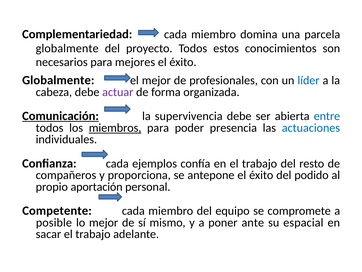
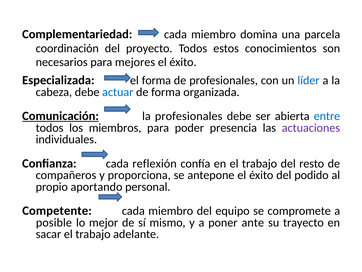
globalmente: globalmente -> coordinación (67, 48)
Globalmente: Globalmente -> Especializada (58, 80)
el mejor: mejor -> forma (156, 80)
actuar colour: purple -> blue (118, 92)
la supervivencia: supervivencia -> profesionales (189, 116)
miembros underline: present -> none (115, 128)
actuaciones colour: blue -> purple (311, 128)
ejemplos: ejemplos -> reflexión (155, 163)
aportación: aportación -> aportando (96, 186)
espacial: espacial -> trayecto (303, 222)
